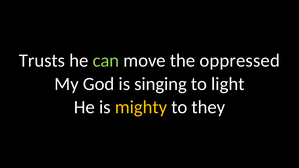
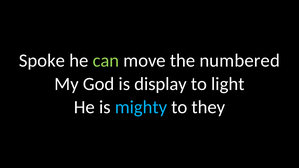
Trusts: Trusts -> Spoke (42, 61)
oppressed: oppressed -> numbered (240, 61)
singing: singing -> display (161, 84)
mighty colour: yellow -> light blue (141, 107)
